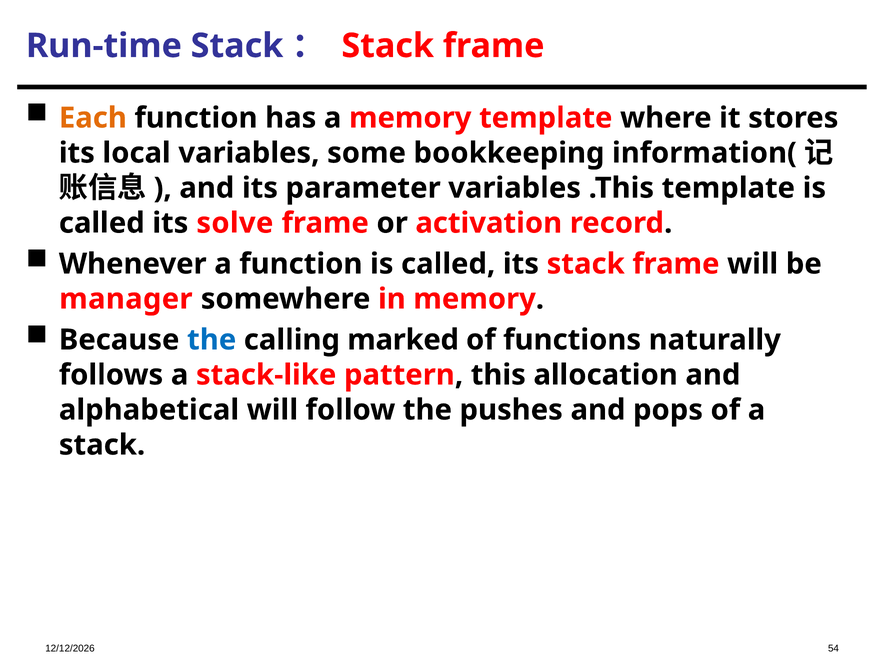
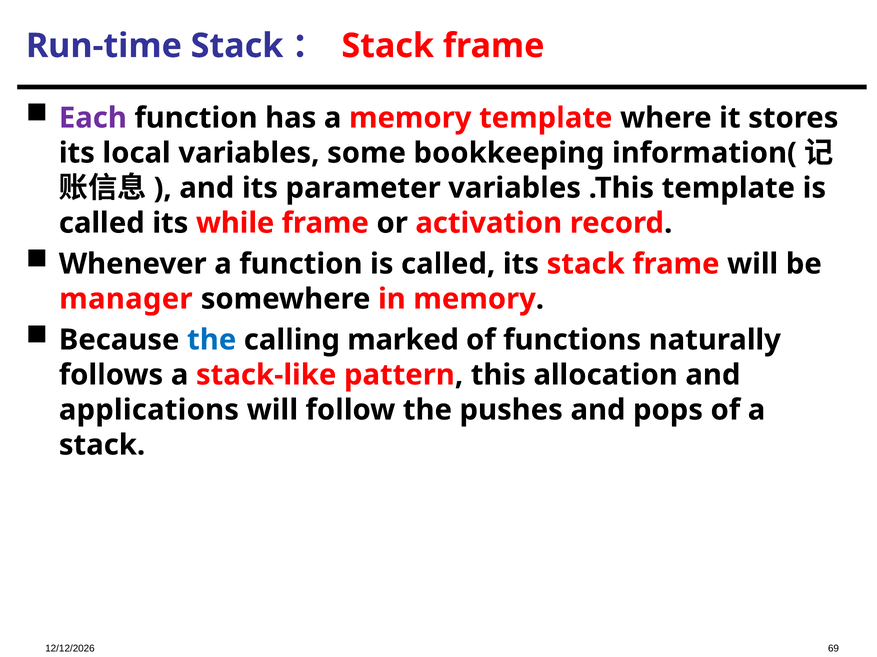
Each colour: orange -> purple (93, 118)
solve: solve -> while (235, 223)
alphabetical: alphabetical -> applications (149, 410)
54: 54 -> 69 (833, 649)
